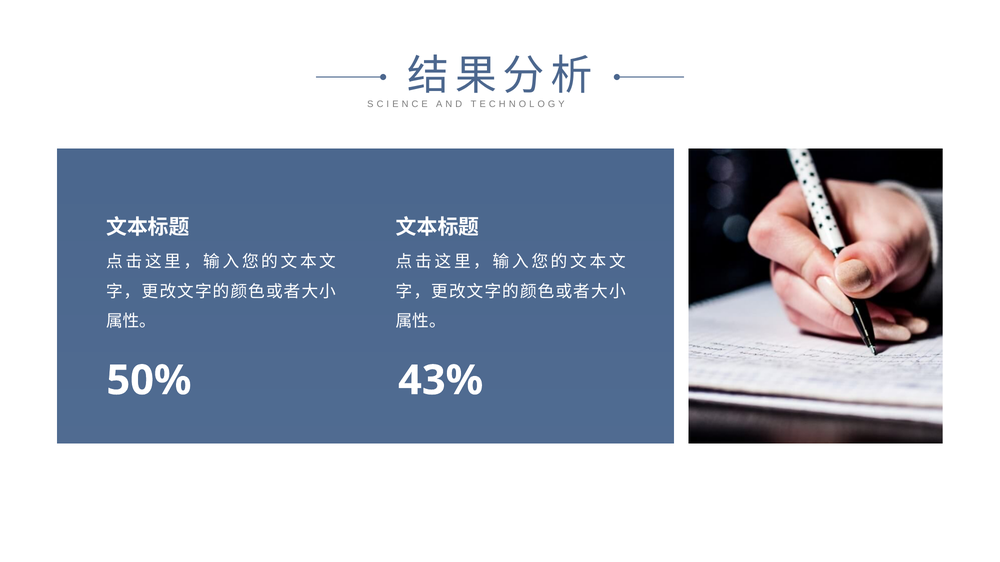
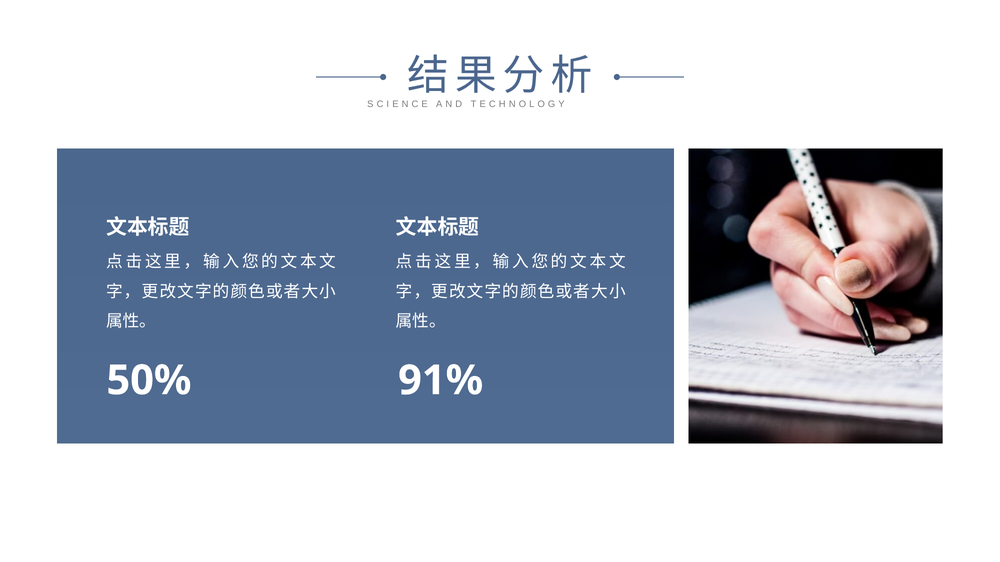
43%: 43% -> 91% (441, 381)
